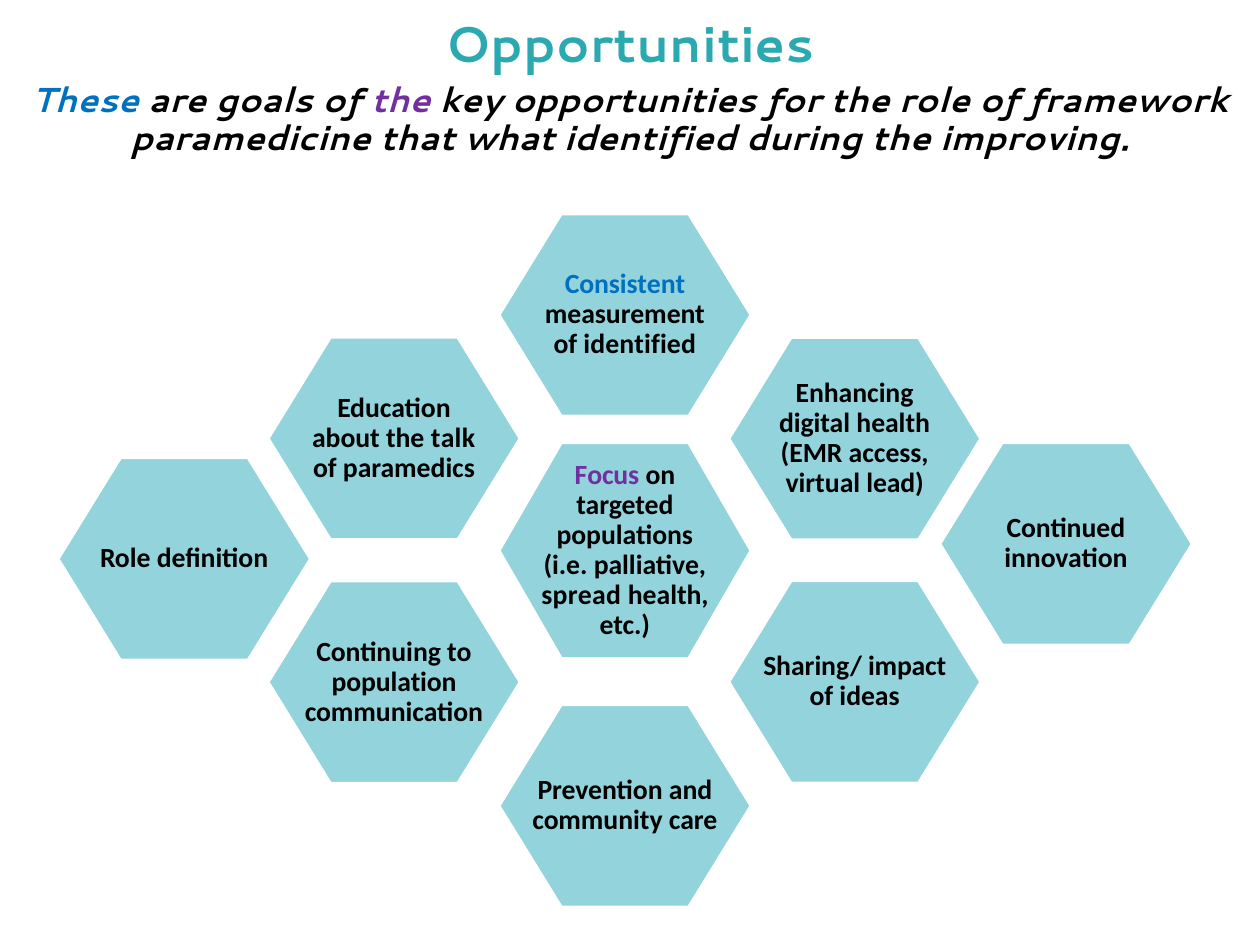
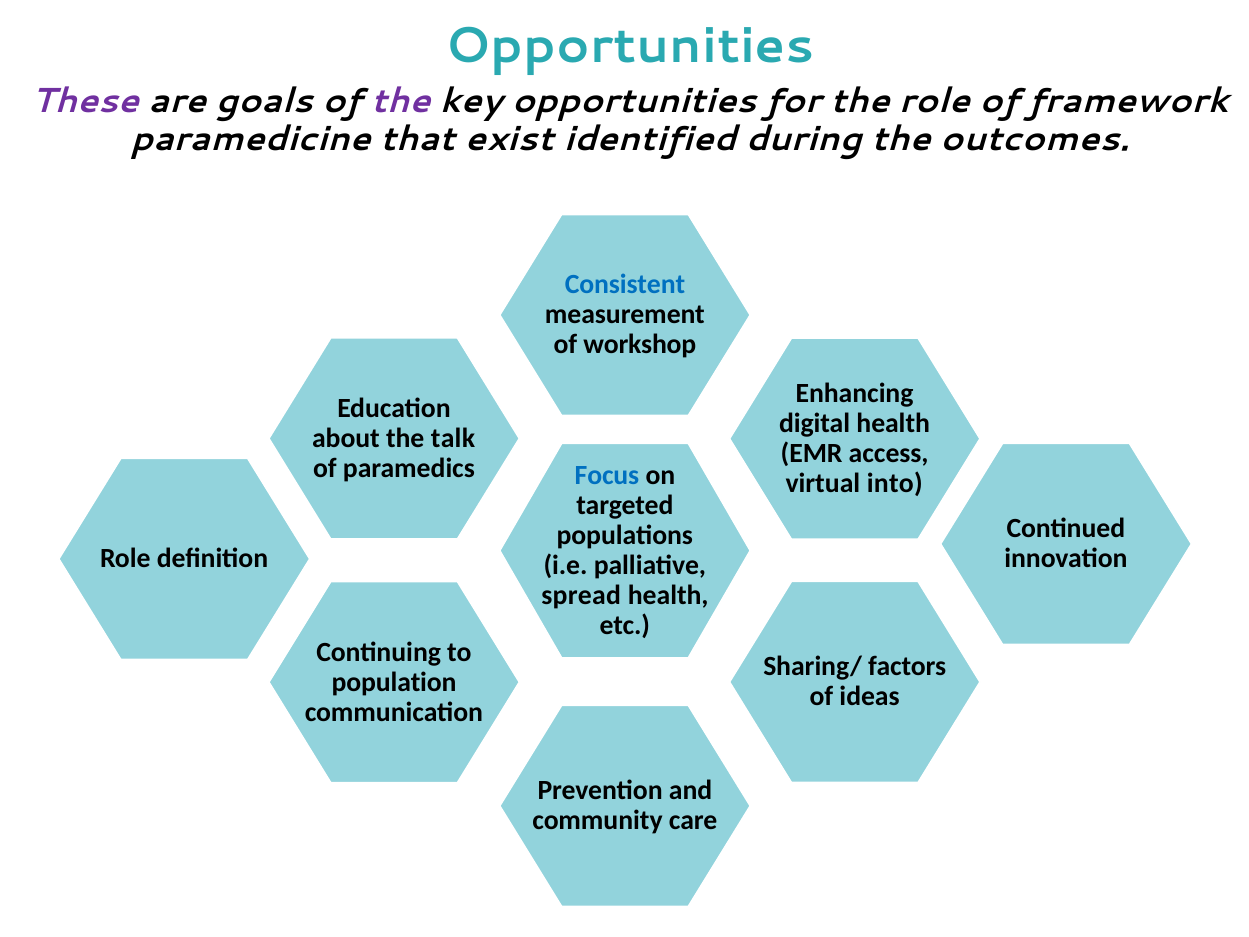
These colour: blue -> purple (85, 101)
what: what -> exist (509, 139)
improving: improving -> outcomes (1035, 139)
of identified: identified -> workshop (640, 345)
Focus colour: purple -> blue (607, 475)
lead: lead -> into (895, 483)
impact: impact -> factors (907, 667)
